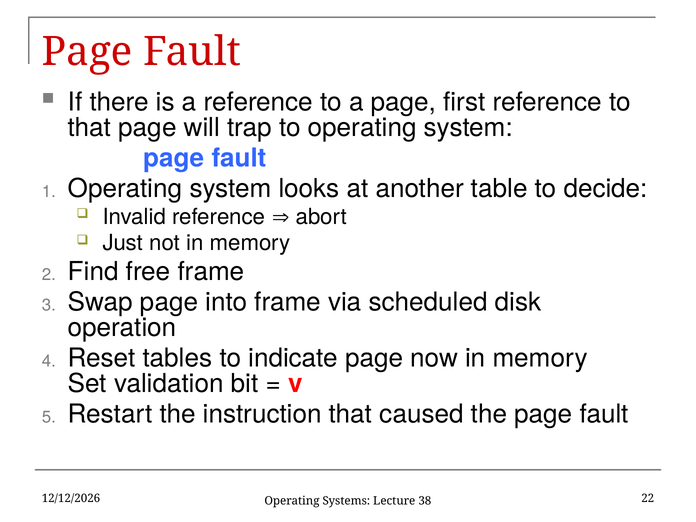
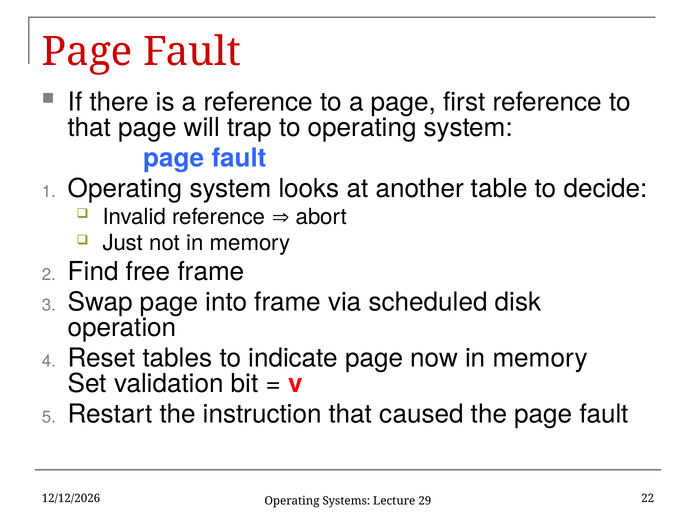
38: 38 -> 29 (425, 501)
